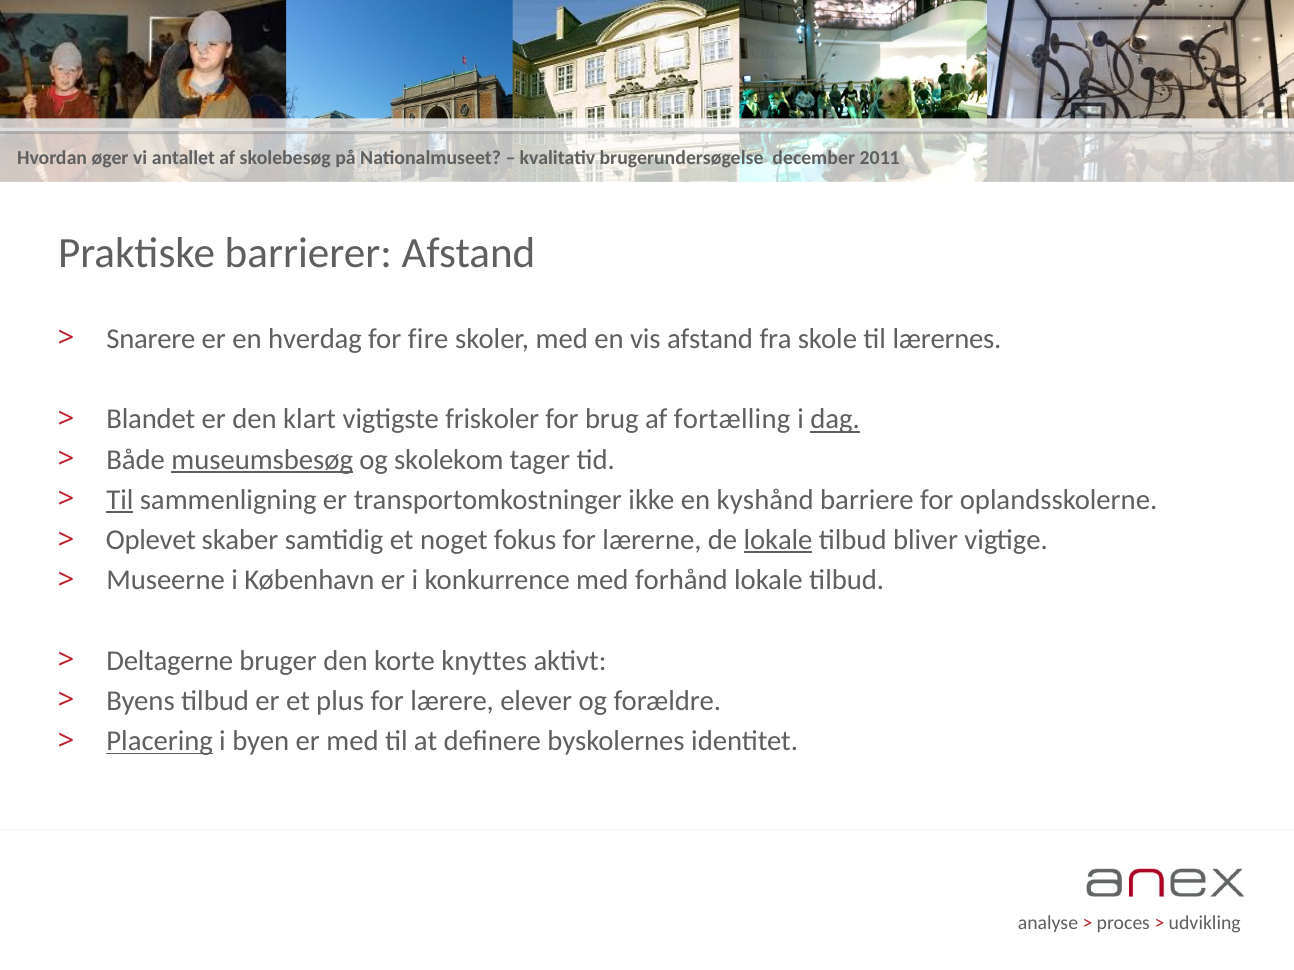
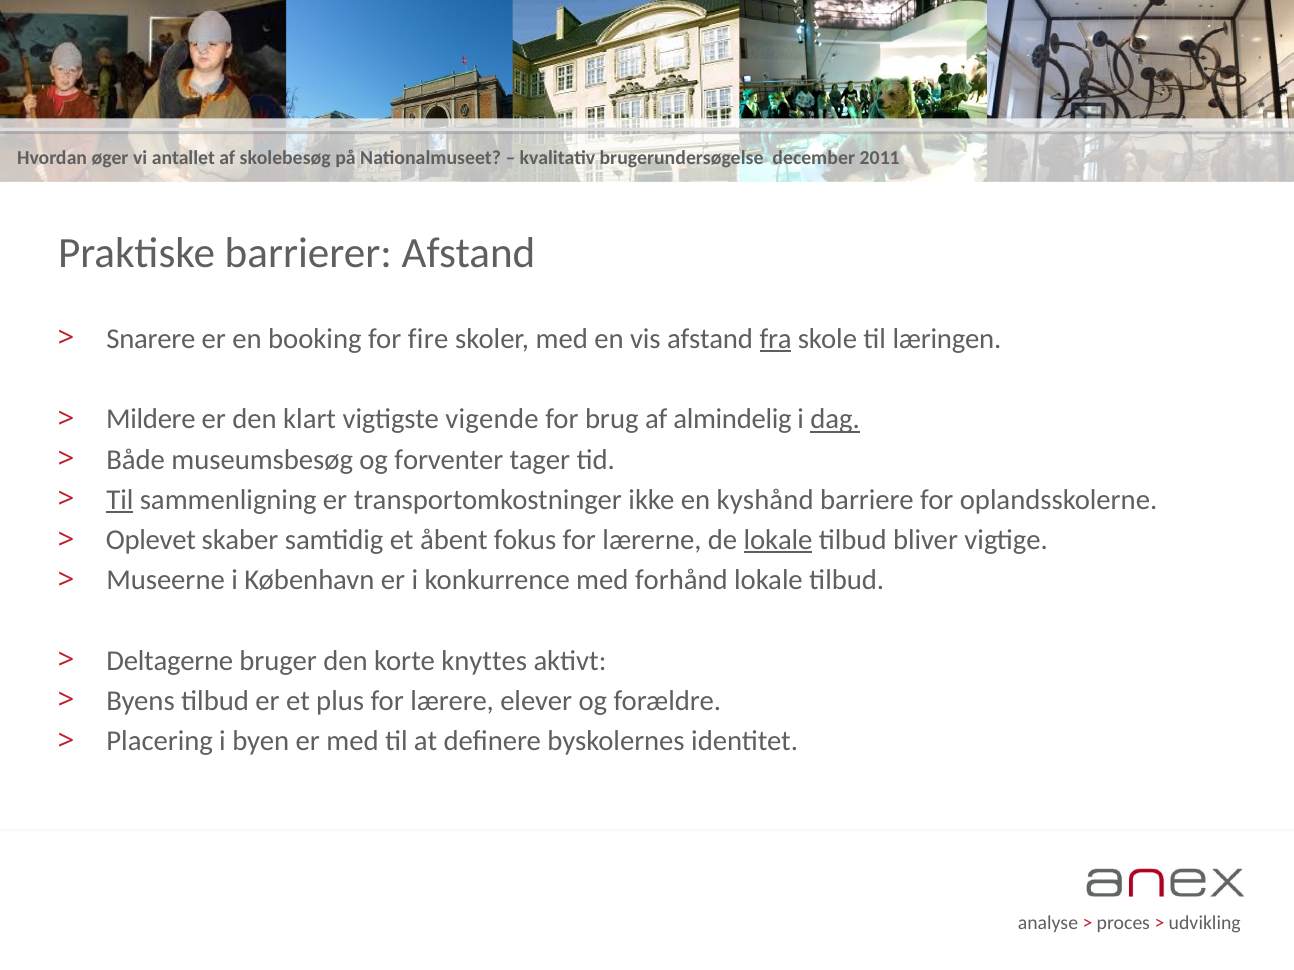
hverdag: hverdag -> booking (315, 339)
fra underline: none -> present (776, 339)
lærernes: lærernes -> læringen (947, 339)
Blandet: Blandet -> Mildere (151, 420)
friskoler: friskoler -> vigende (492, 420)
fortælling: fortælling -> almindelig (732, 420)
museumsbesøg underline: present -> none (262, 460)
skolekom: skolekom -> forventer (449, 460)
noget: noget -> åbent (454, 540)
Placering underline: present -> none (160, 741)
